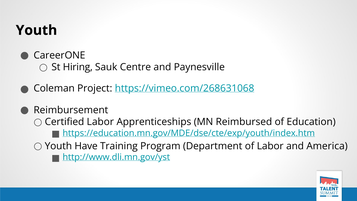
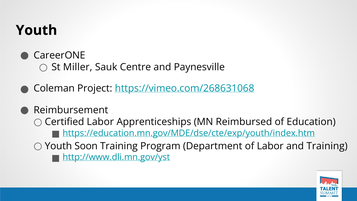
Hiring: Hiring -> Miller (78, 67)
Have: Have -> Soon (86, 146)
and America: America -> Training (327, 146)
